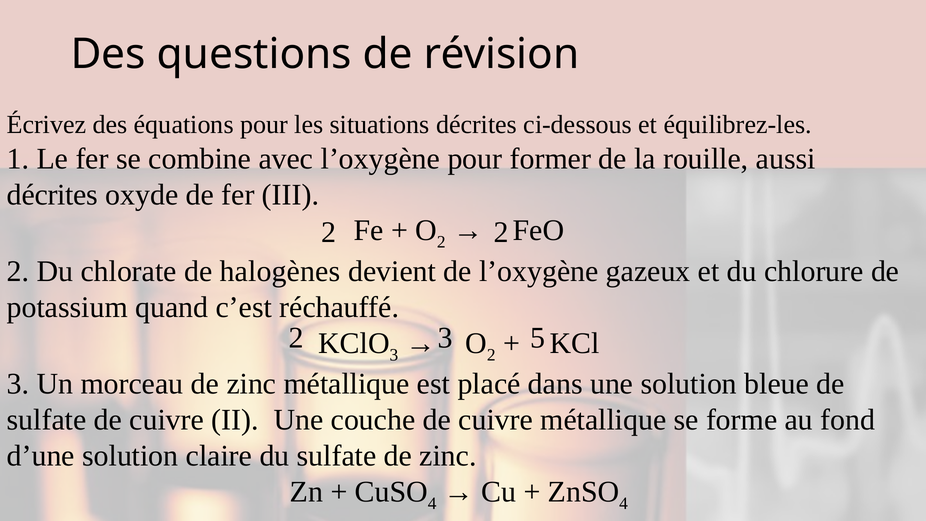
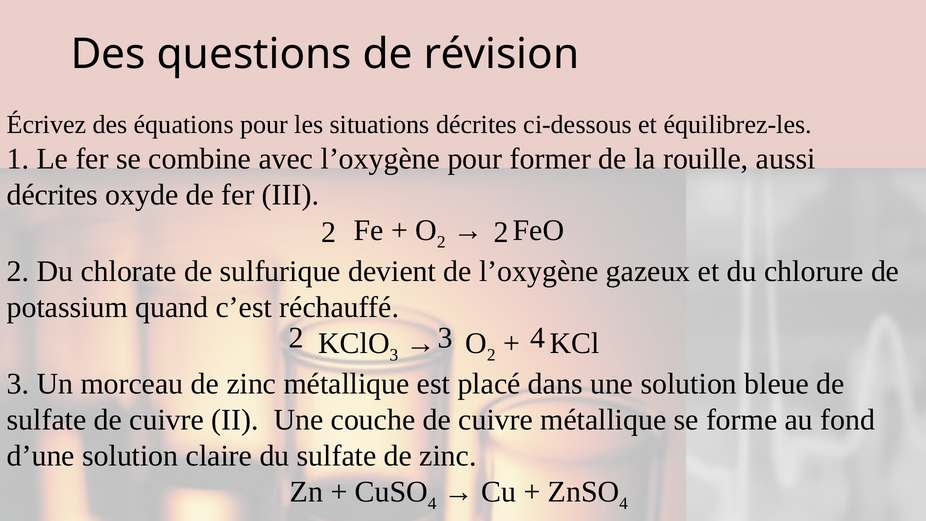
halogènes: halogènes -> sulfurique (280, 271)
2 5: 5 -> 4 (538, 338)
